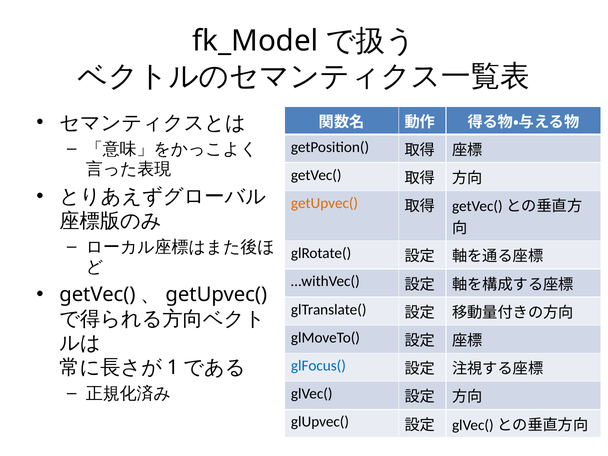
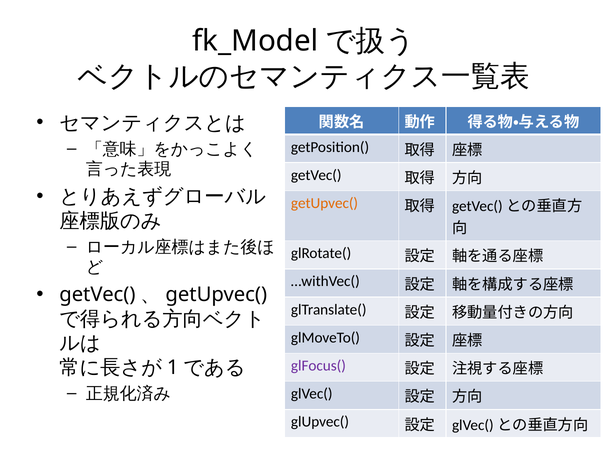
glFocus( colour: blue -> purple (318, 366)
